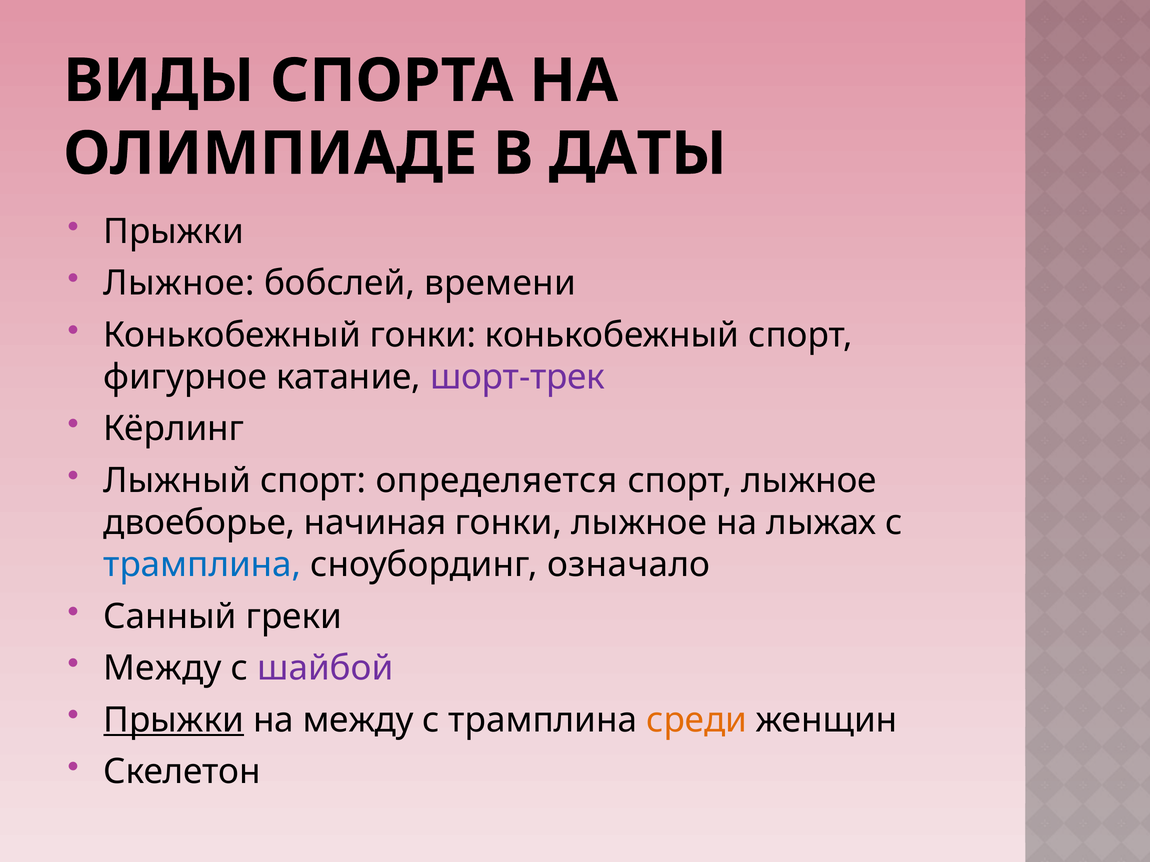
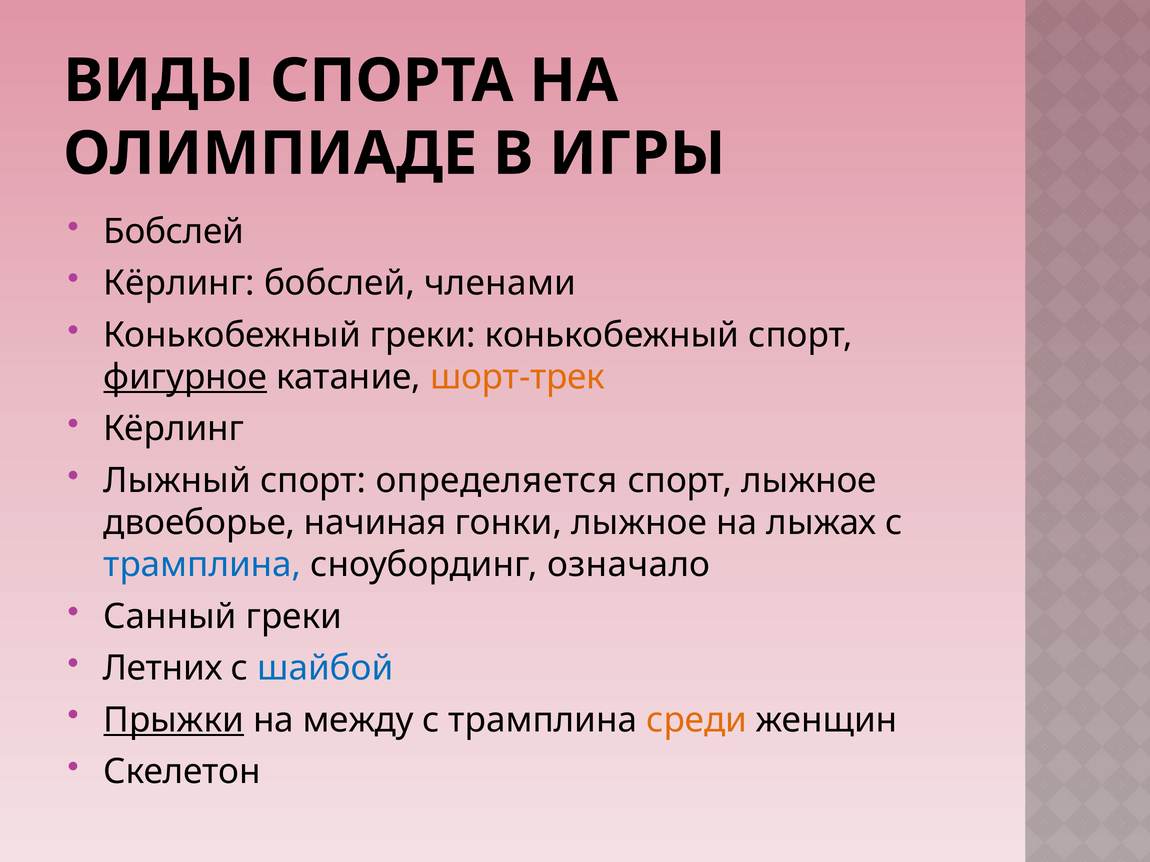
ДАТЫ: ДАТЫ -> ИГРЫ (637, 154)
Прыжки: Прыжки -> Бобслей (174, 232)
Лыжное: Лыжное -> Кёрлинг (179, 283)
времени: времени -> членами (500, 283)
Конькобежный гонки: гонки -> греки (423, 335)
фигурное underline: none -> present (185, 377)
шорт-трек colour: purple -> orange (518, 377)
Между: Между -> Летних (163, 669)
шайбой colour: purple -> blue (325, 669)
